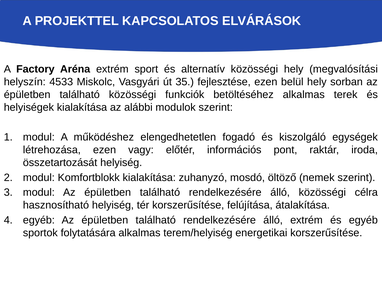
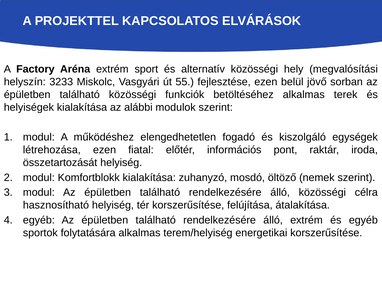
4533: 4533 -> 3233 (61, 82)
35: 35 -> 55 (185, 82)
belül hely: hely -> jövő (317, 82)
vagy: vagy -> fiatal (141, 150)
